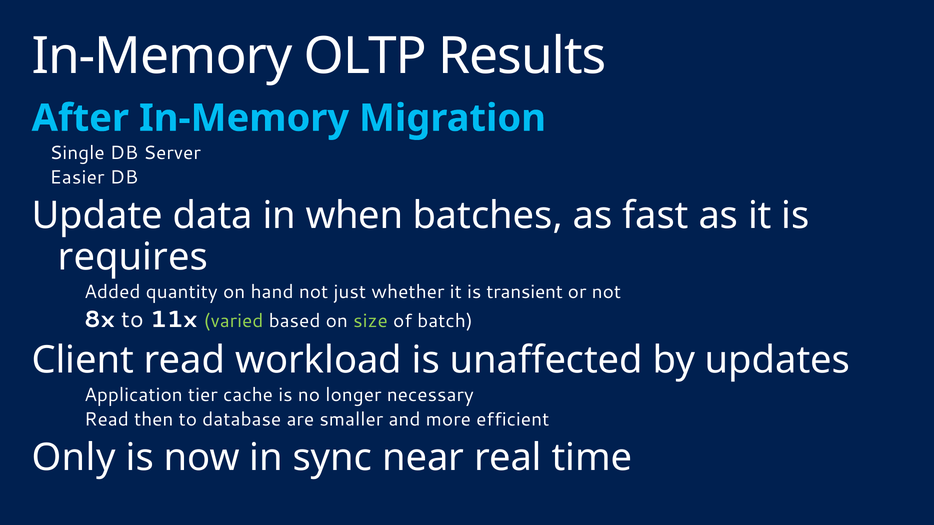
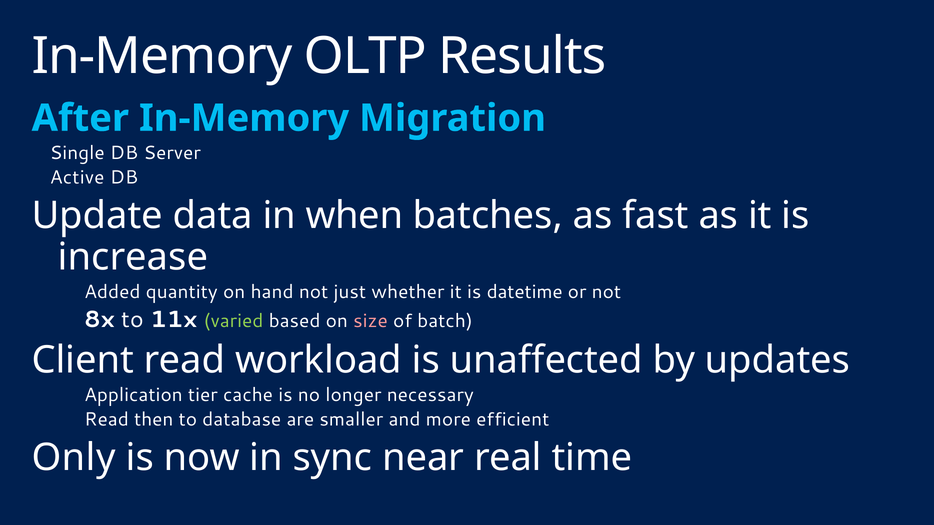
Easier: Easier -> Active (77, 178)
requires: requires -> increase (133, 257)
transient: transient -> datetime (525, 292)
size colour: light green -> pink (370, 321)
